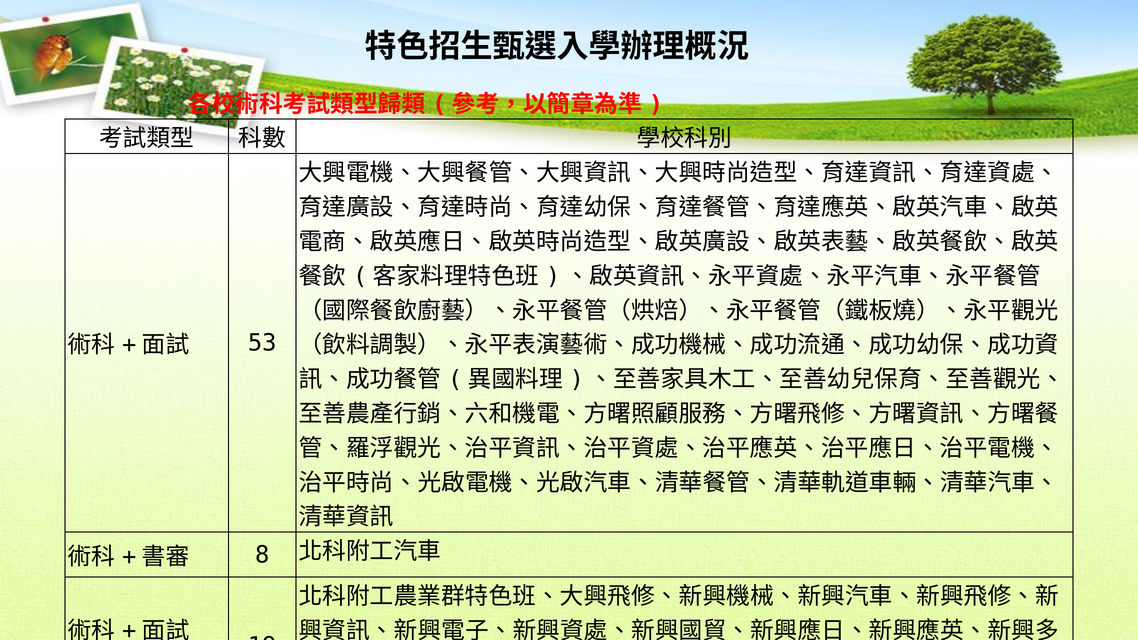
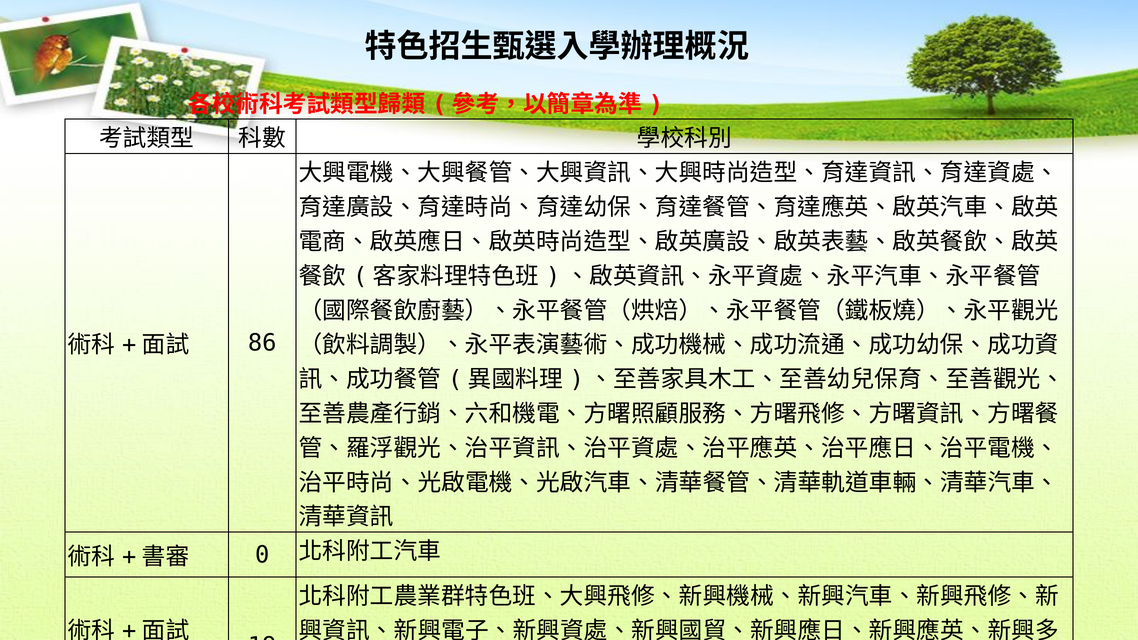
53: 53 -> 86 (262, 343)
8: 8 -> 0 (262, 555)
